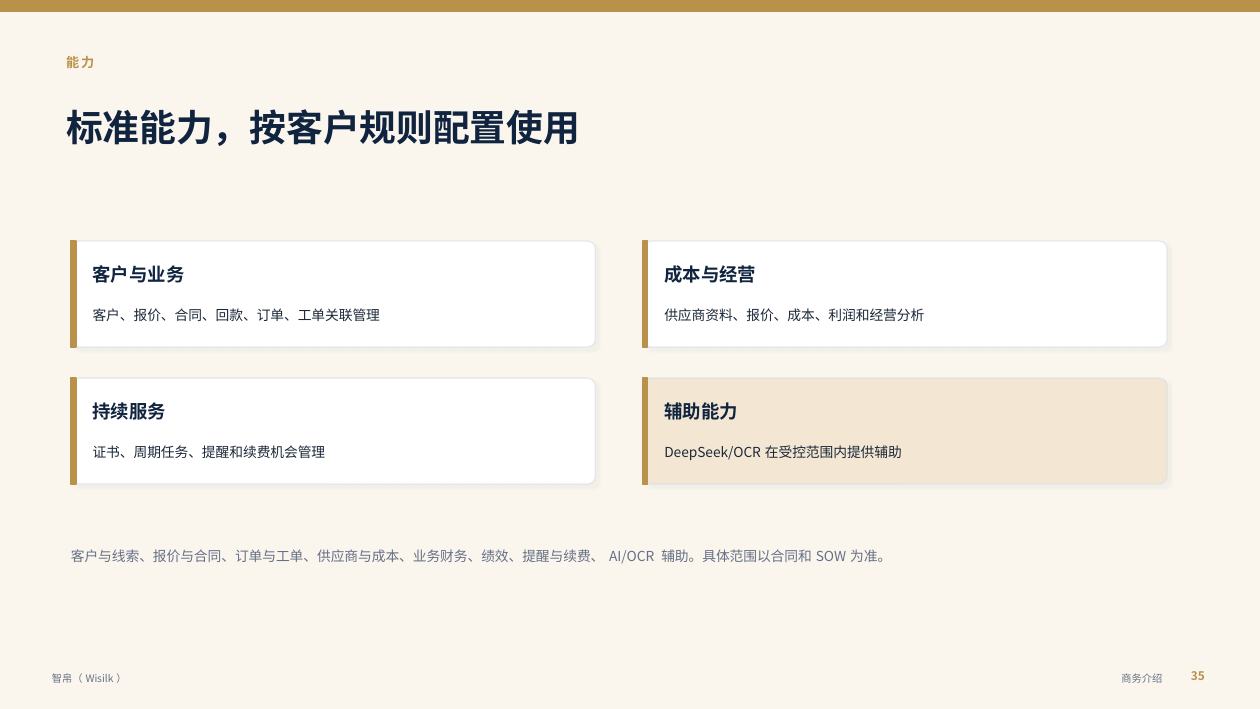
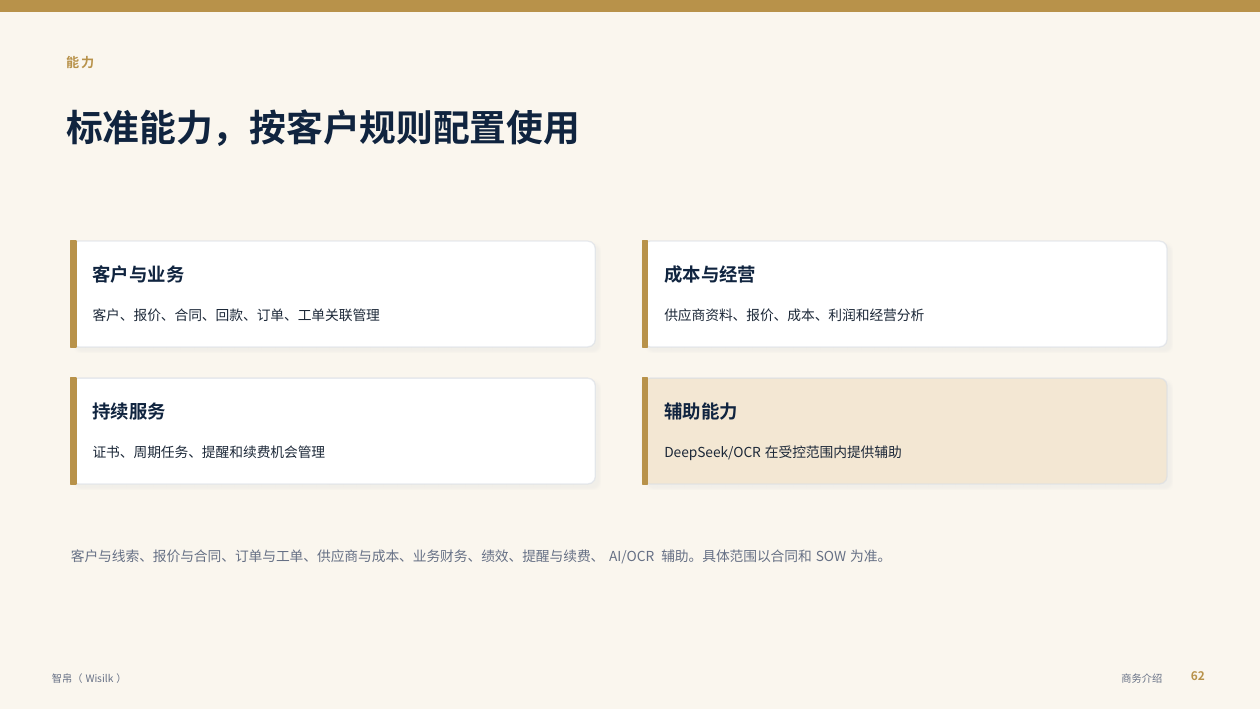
35: 35 -> 62 (1198, 676)
